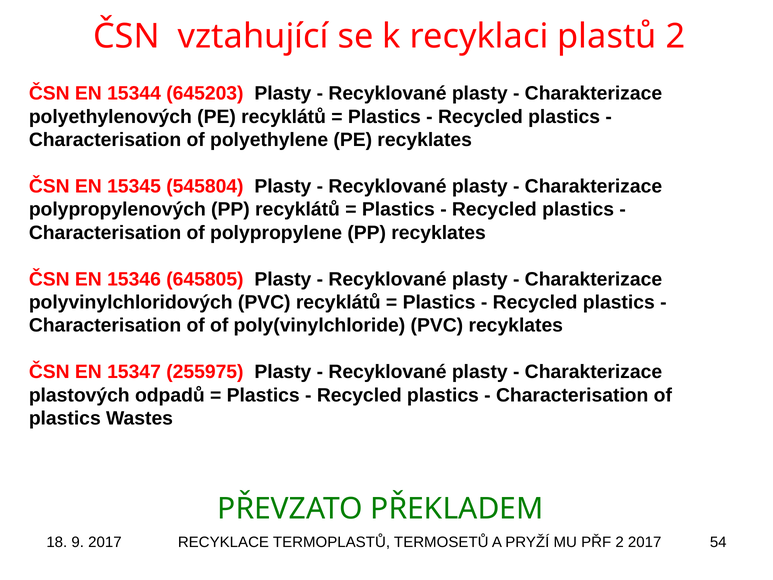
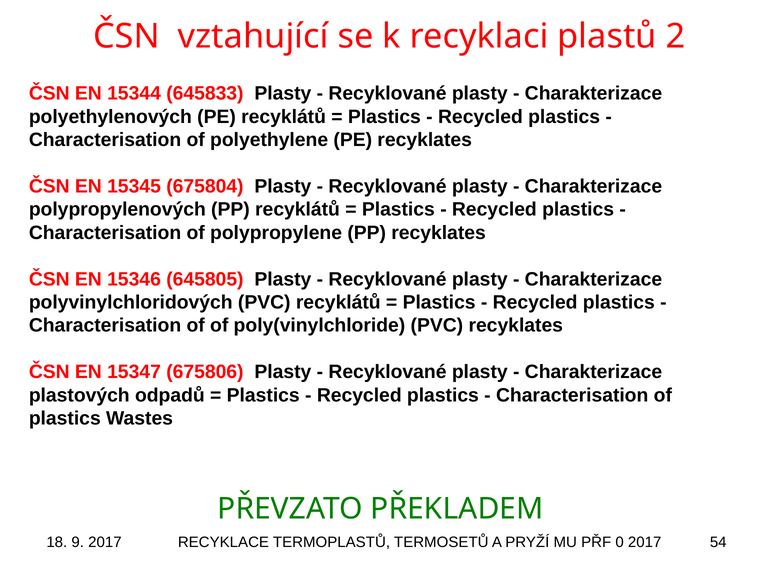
645203: 645203 -> 645833 (205, 94)
545804: 545804 -> 675804 (205, 186)
255975: 255975 -> 675806 (205, 372)
PŘF 2: 2 -> 0 (620, 542)
